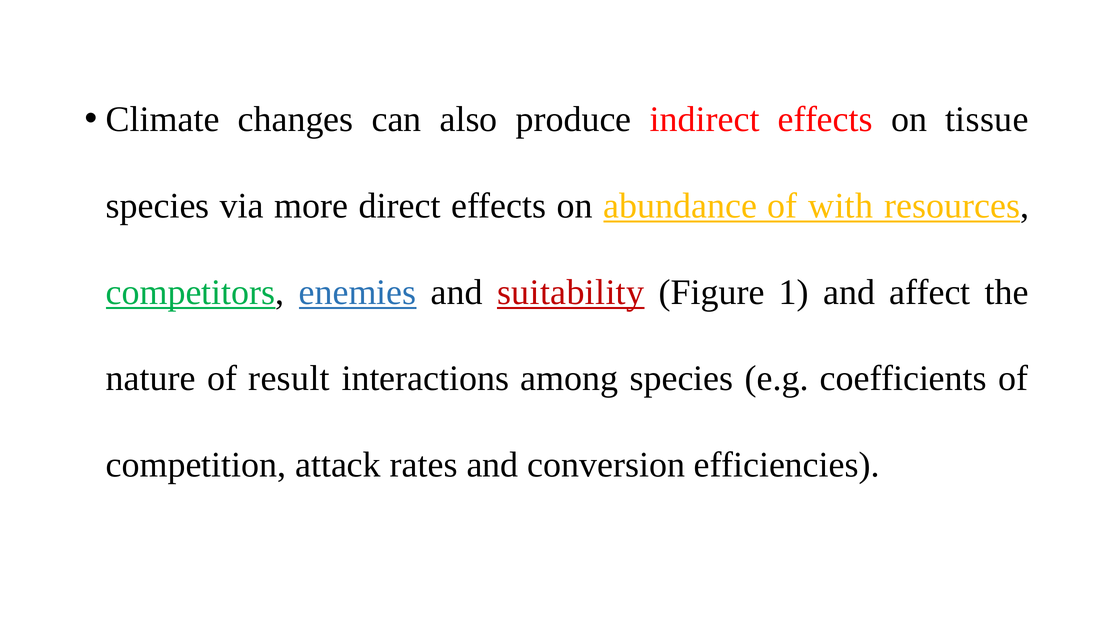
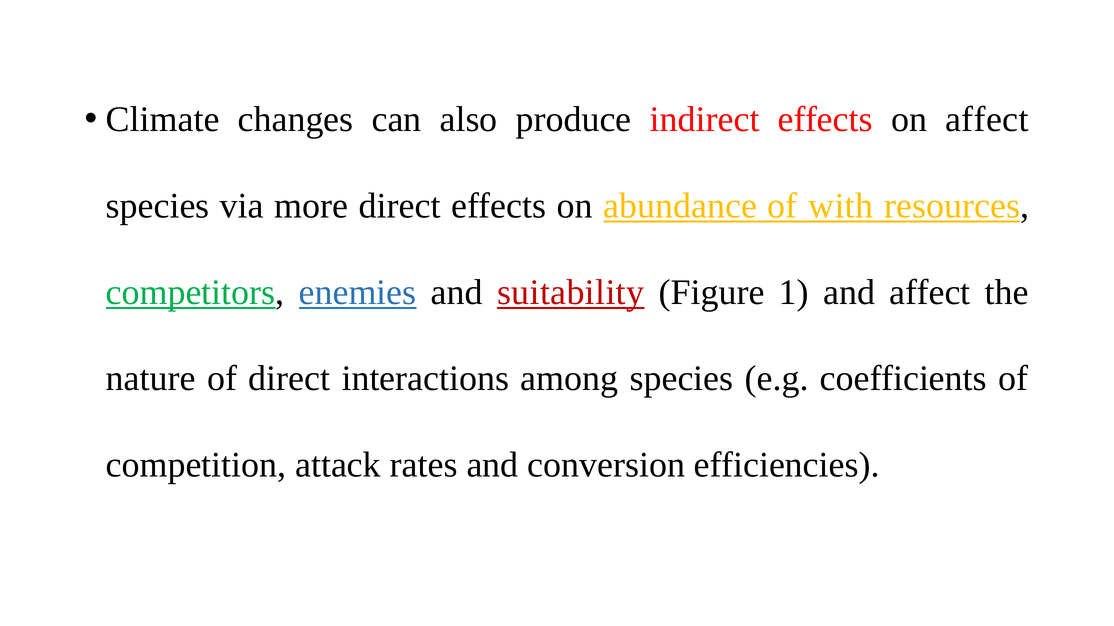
on tissue: tissue -> affect (987, 120)
of result: result -> direct (289, 379)
